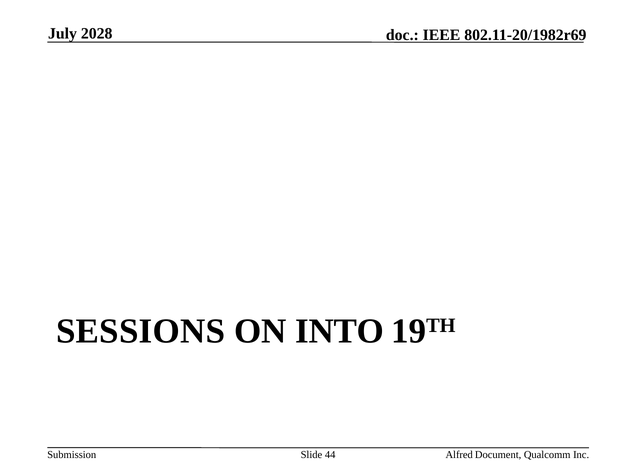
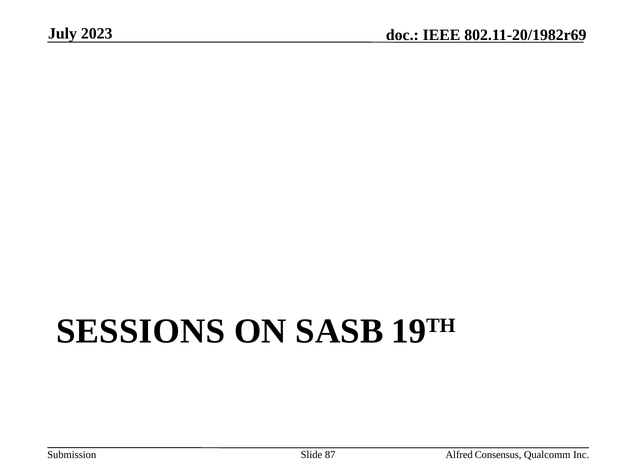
2028: 2028 -> 2023 (97, 33)
INTO: INTO -> SASB (339, 331)
44: 44 -> 87 (330, 454)
Document: Document -> Consensus (498, 454)
